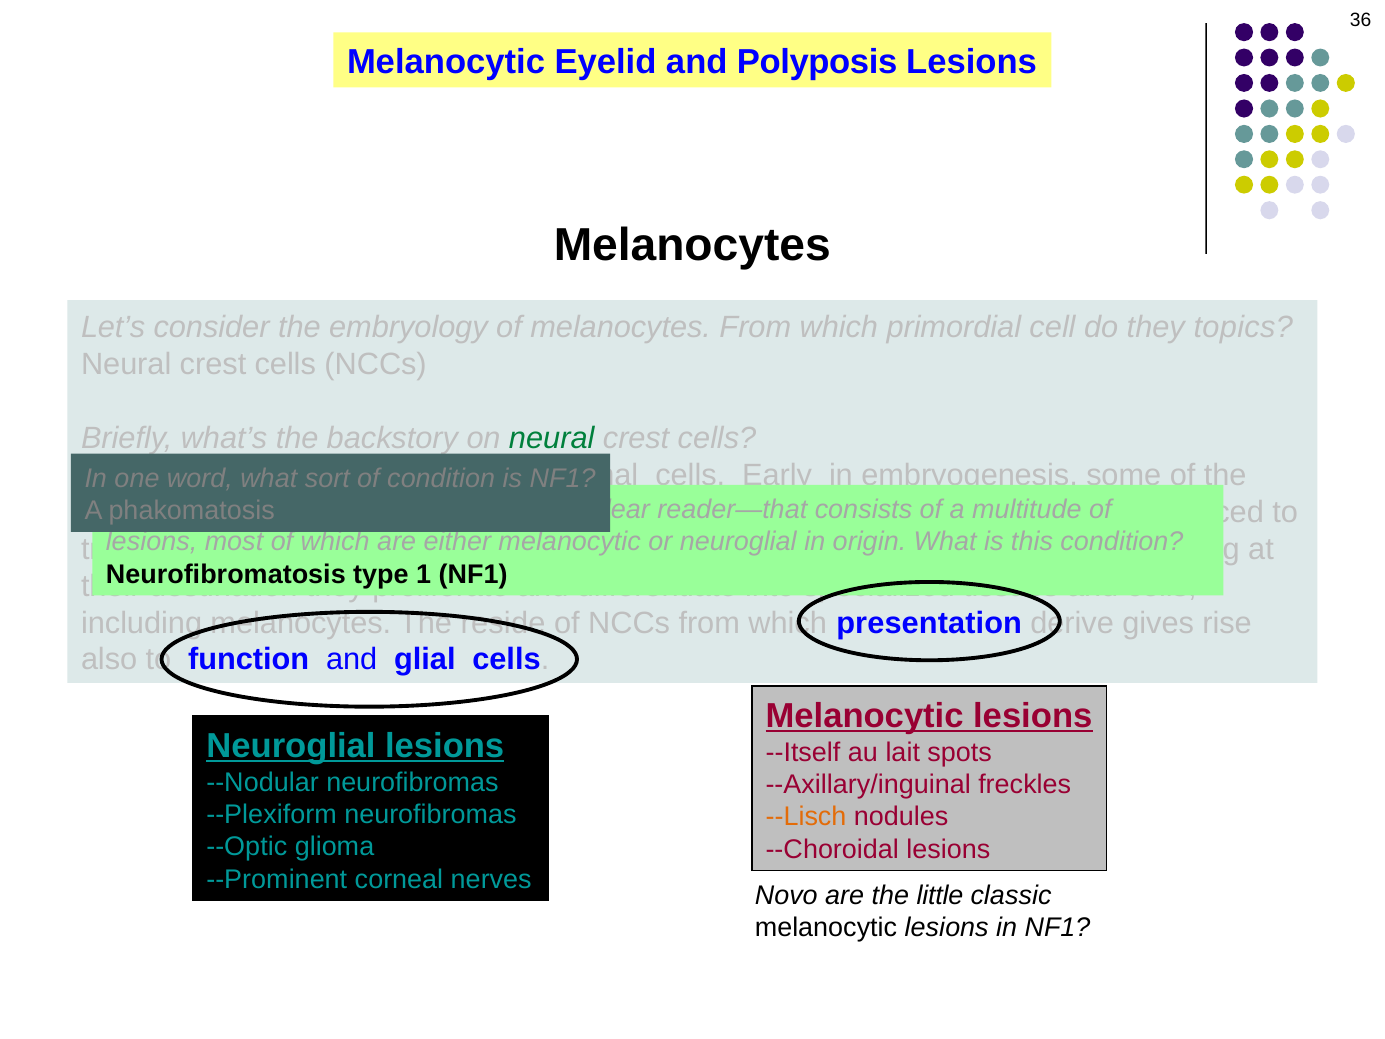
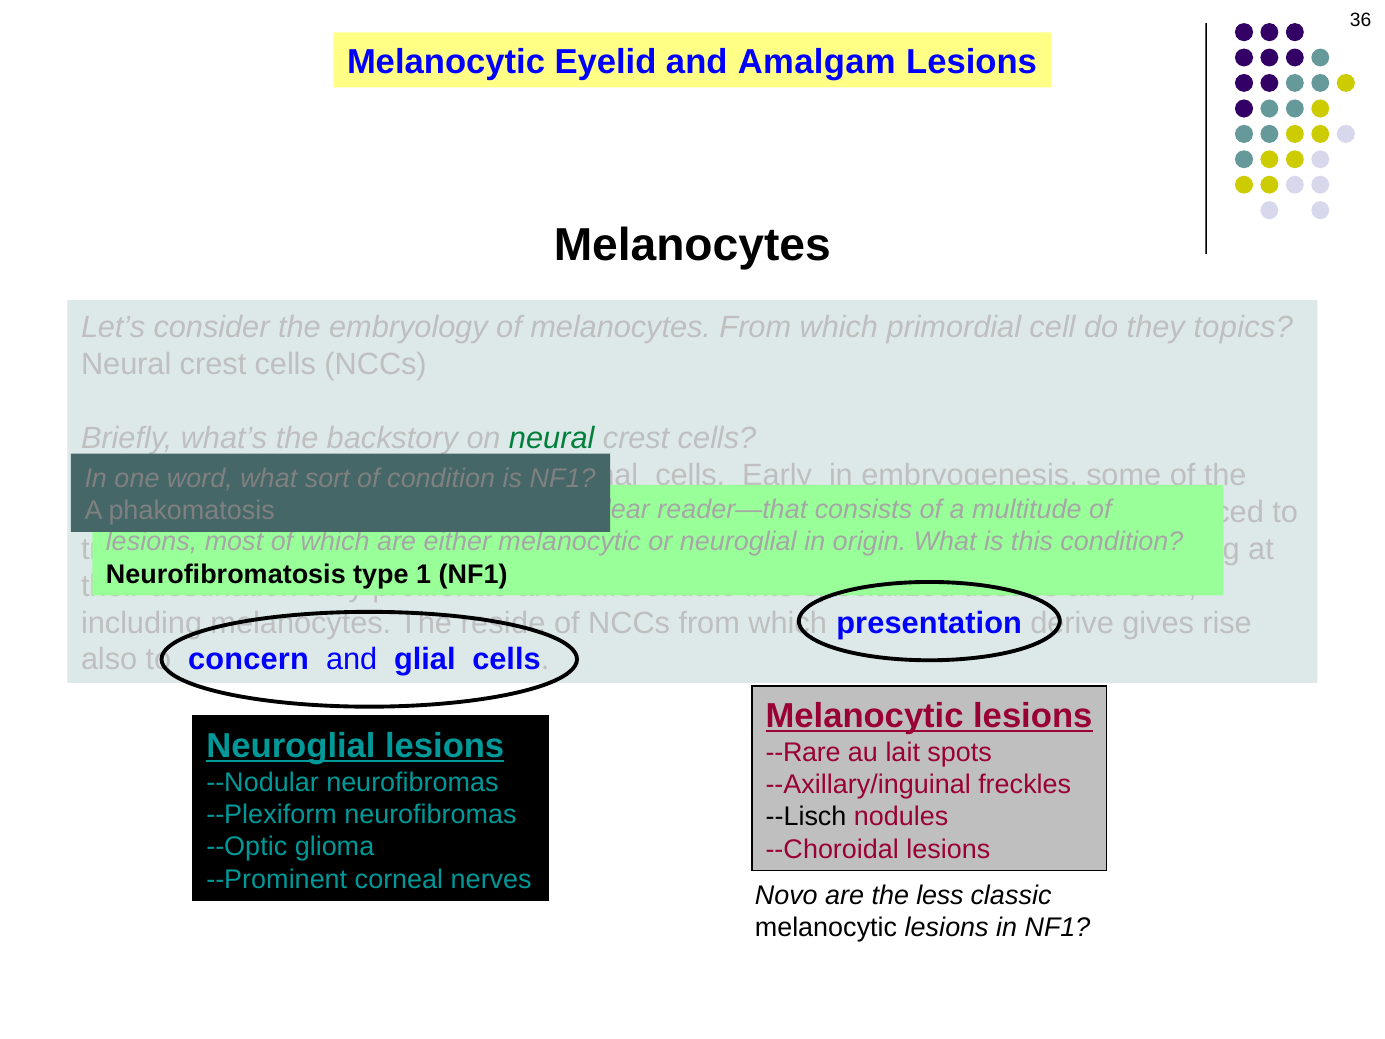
Polyposis: Polyposis -> Amalgam (817, 62)
function: function -> concern (249, 660)
--Itself: --Itself -> --Rare (803, 752)
--Lisch colour: orange -> black (806, 817)
little: little -> less (940, 895)
